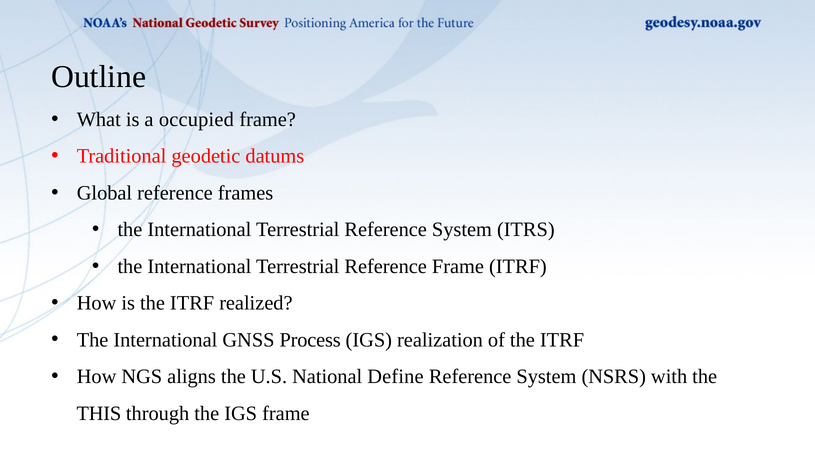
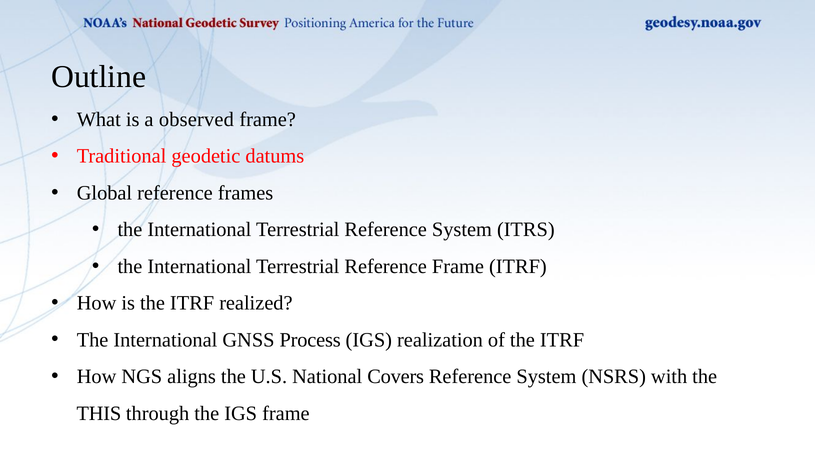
occupied: occupied -> observed (196, 119)
Define: Define -> Covers (396, 376)
